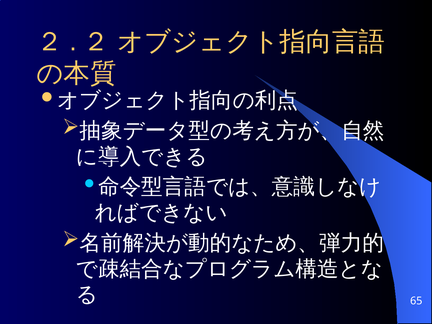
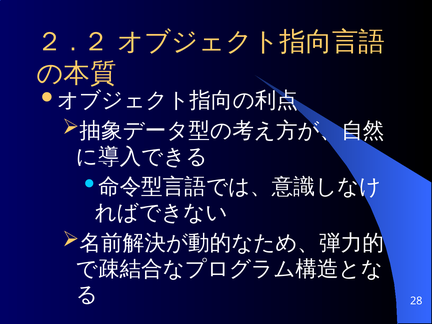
65: 65 -> 28 (416, 301)
